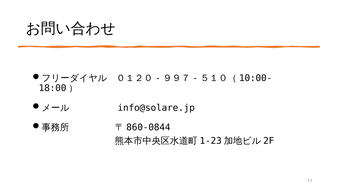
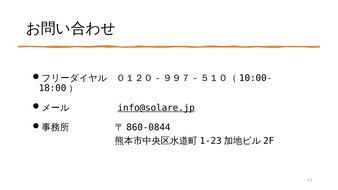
info@solare.jp underline: none -> present (156, 108)
